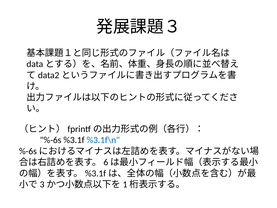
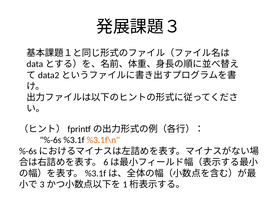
%3.1f\n colour: blue -> orange (103, 140)
